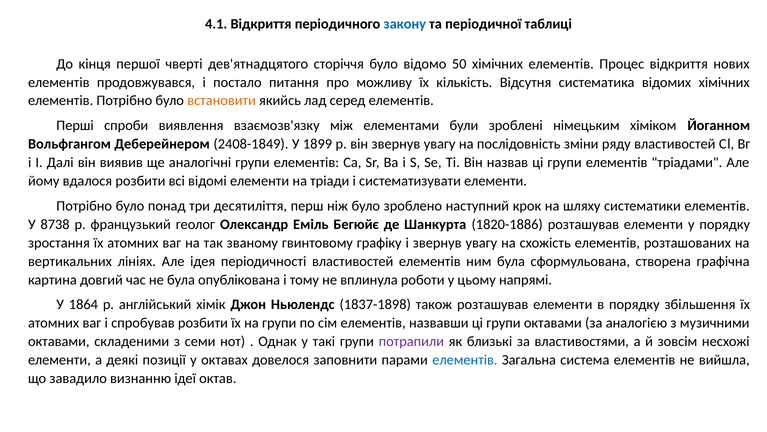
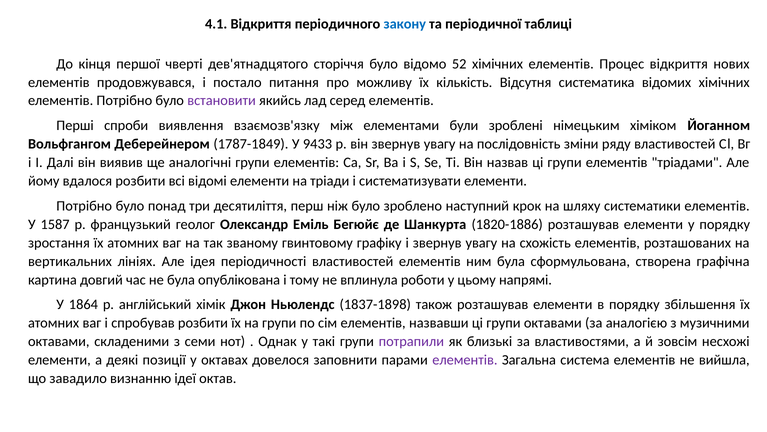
50: 50 -> 52 (459, 64)
встановити colour: orange -> purple (222, 101)
2408-1849: 2408-1849 -> 1787-1849 (251, 144)
1899: 1899 -> 9433 (318, 144)
8738: 8738 -> 1587 (55, 224)
елементів colour: blue -> purple (465, 360)
